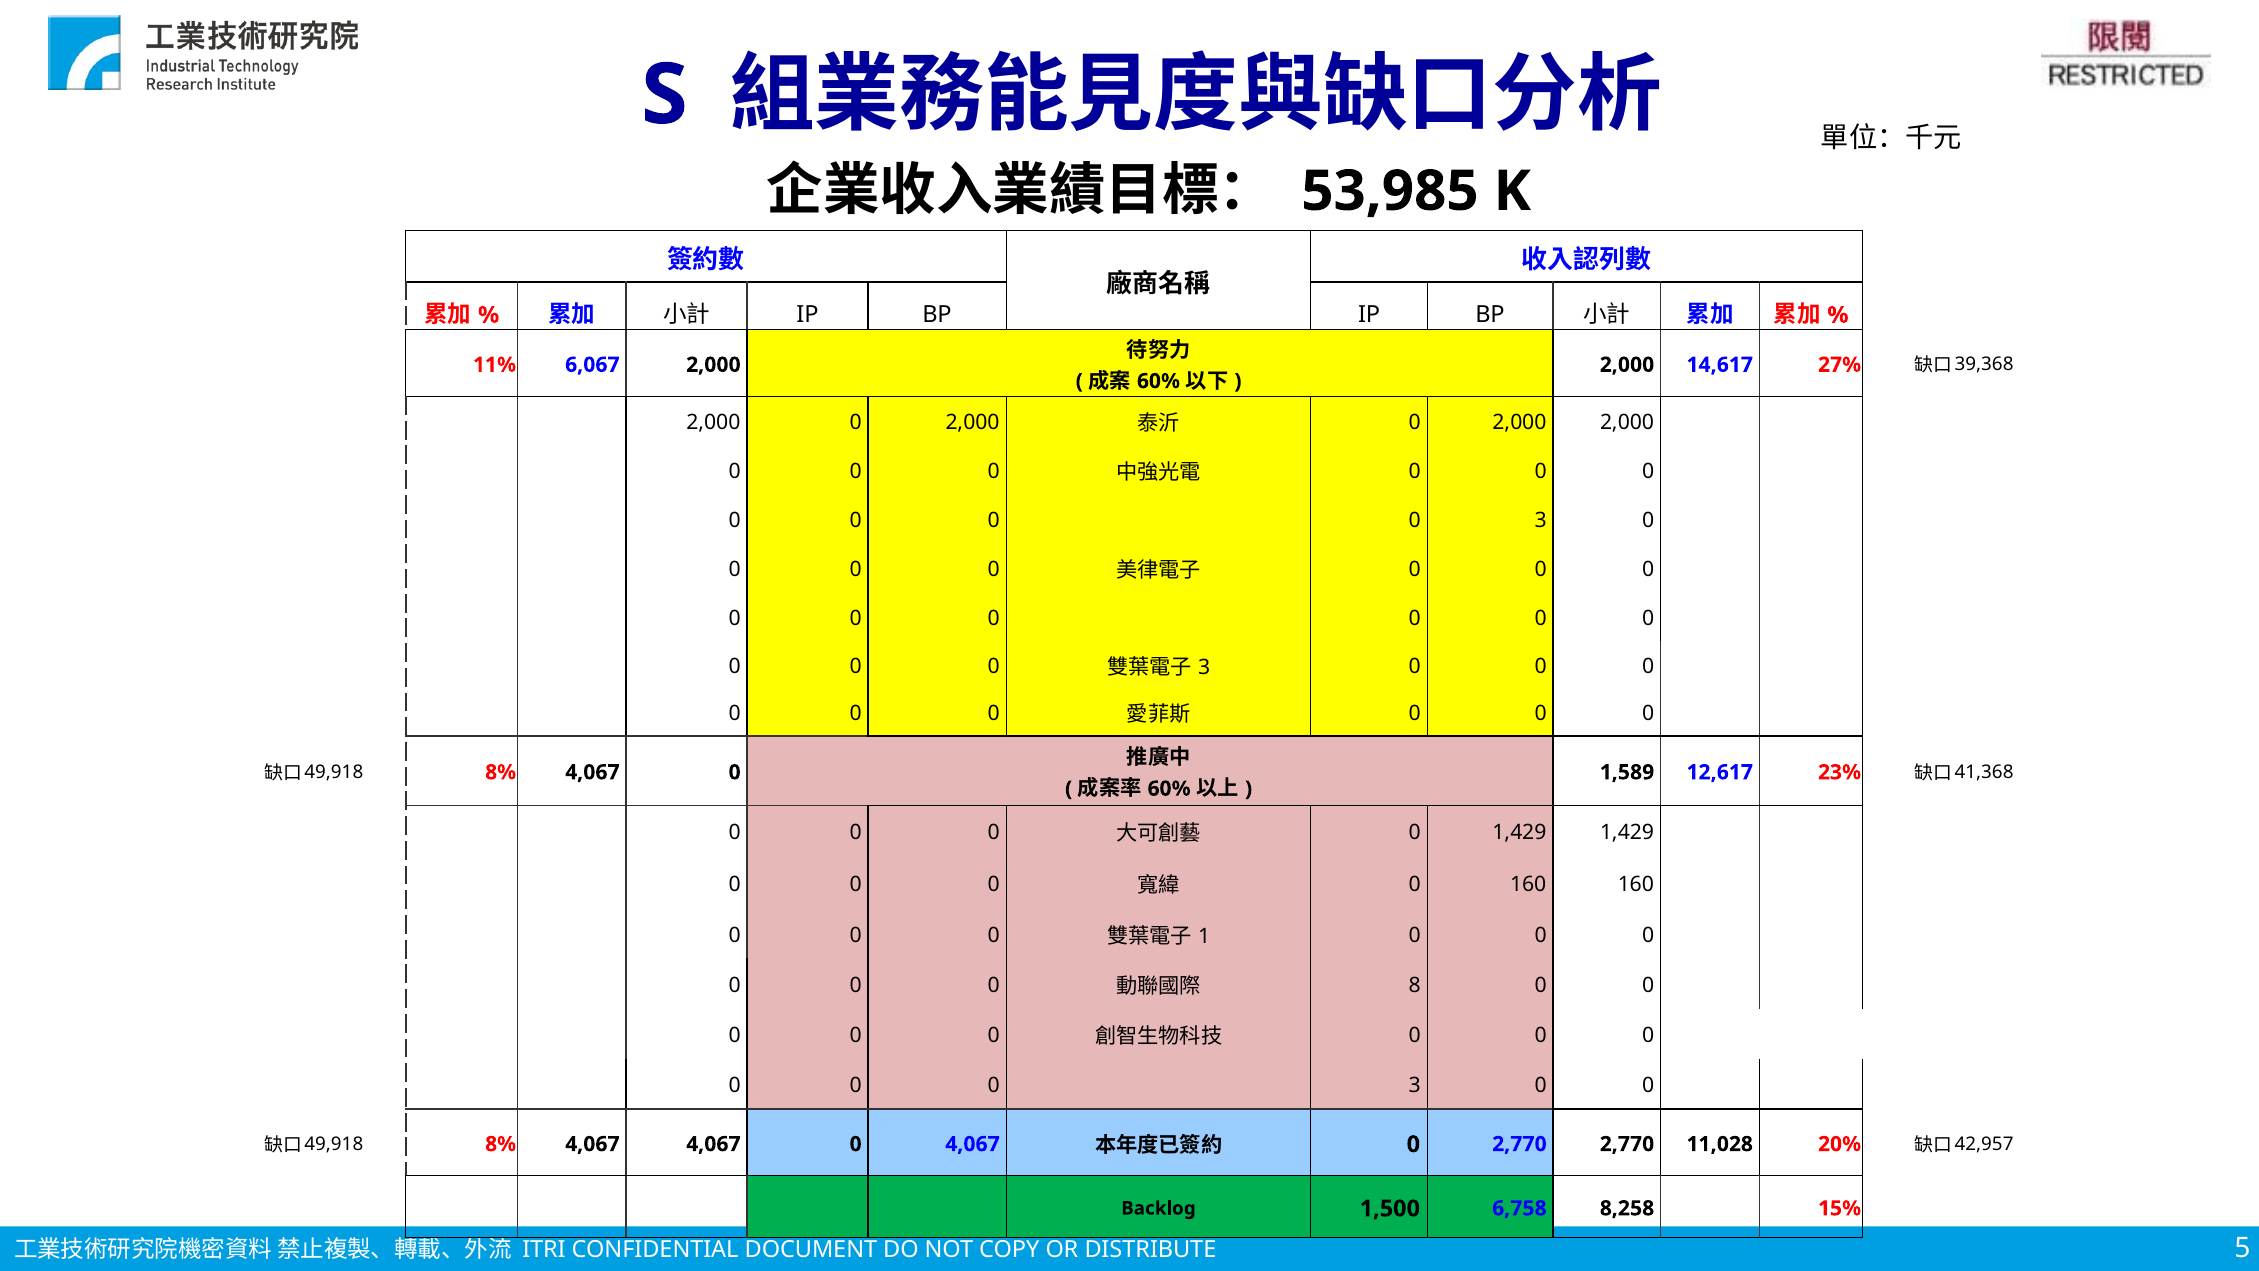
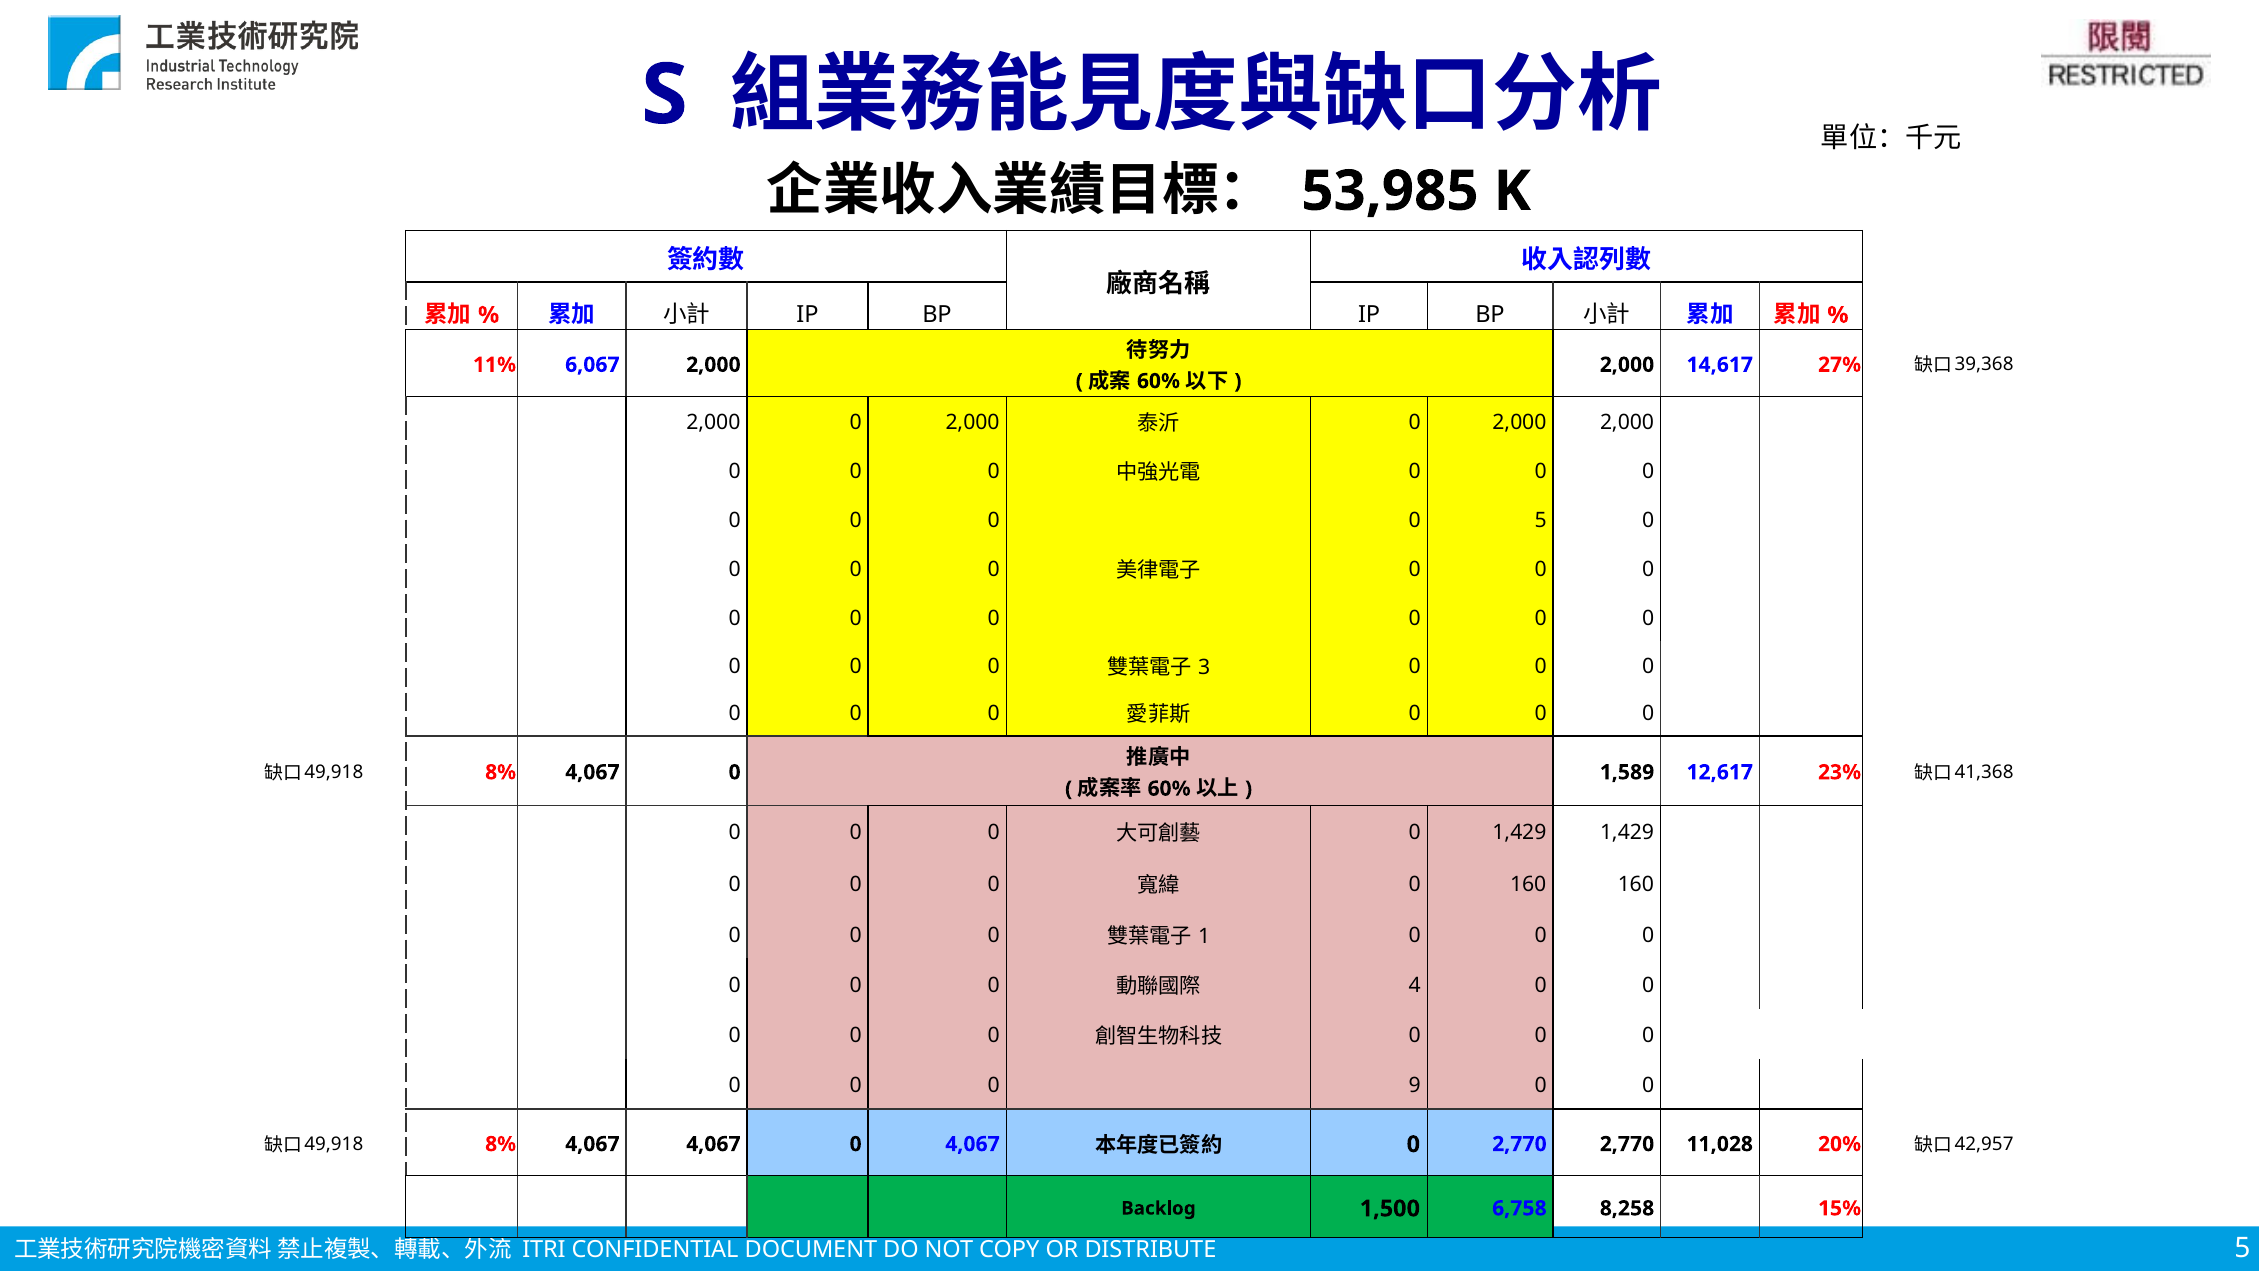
3: 3 -> 5 (1541, 520)
8: 8 -> 4 (1415, 985)
3: 3 -> 9 (1415, 1085)
